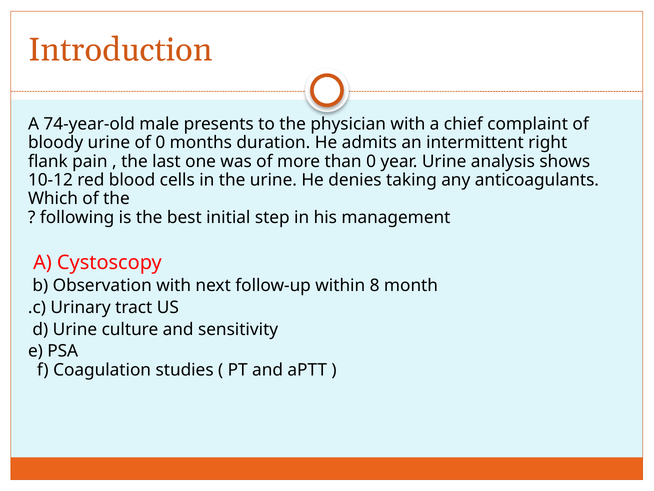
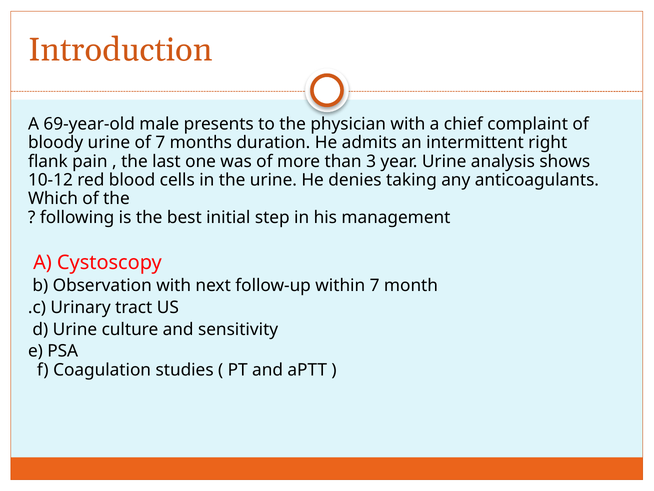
74-year-old: 74-year-old -> 69-year-old (89, 124)
of 0: 0 -> 7 (160, 143)
than 0: 0 -> 3 (371, 161)
within 8: 8 -> 7 (375, 285)
